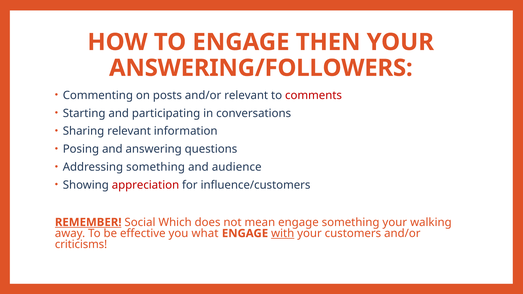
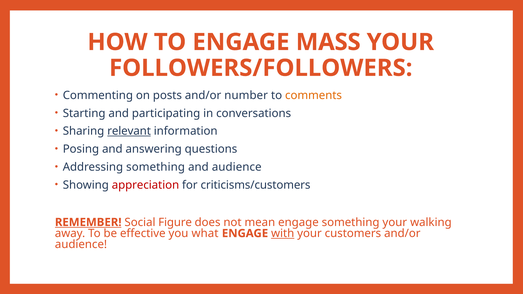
THEN: THEN -> MASS (328, 42)
ANSWERING/FOLLOWERS: ANSWERING/FOLLOWERS -> FOLLOWERS/FOLLOWERS (261, 68)
and/or relevant: relevant -> number (246, 95)
comments colour: red -> orange (313, 95)
relevant underline: none -> present (129, 131)
influence/customers: influence/customers -> criticisms/customers (256, 185)
Which: Which -> Figure (175, 222)
criticisms: criticisms -> audience (81, 245)
